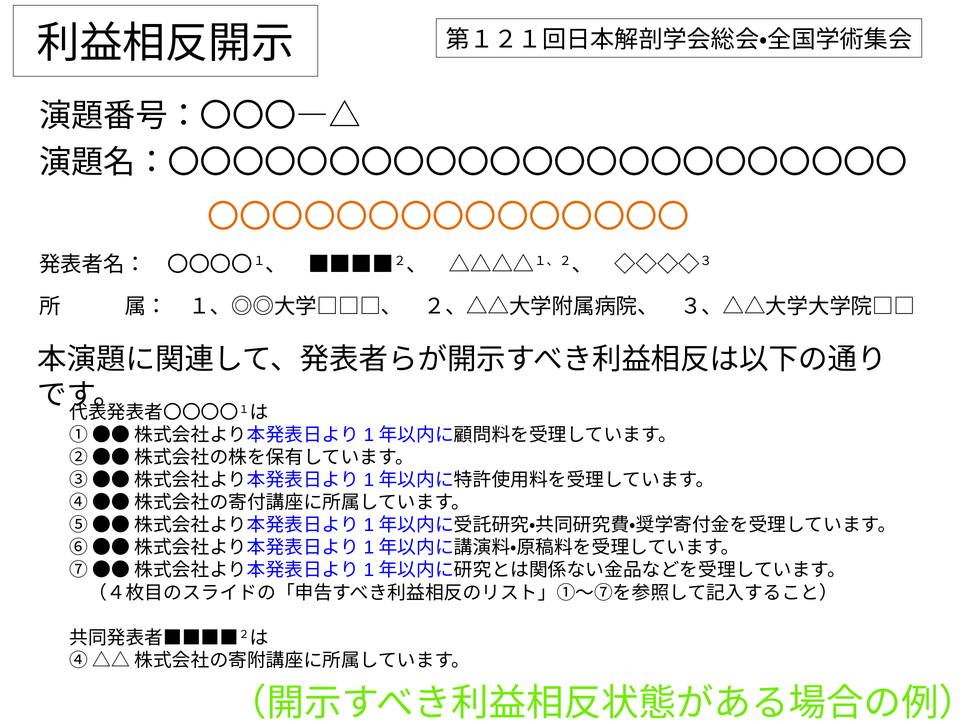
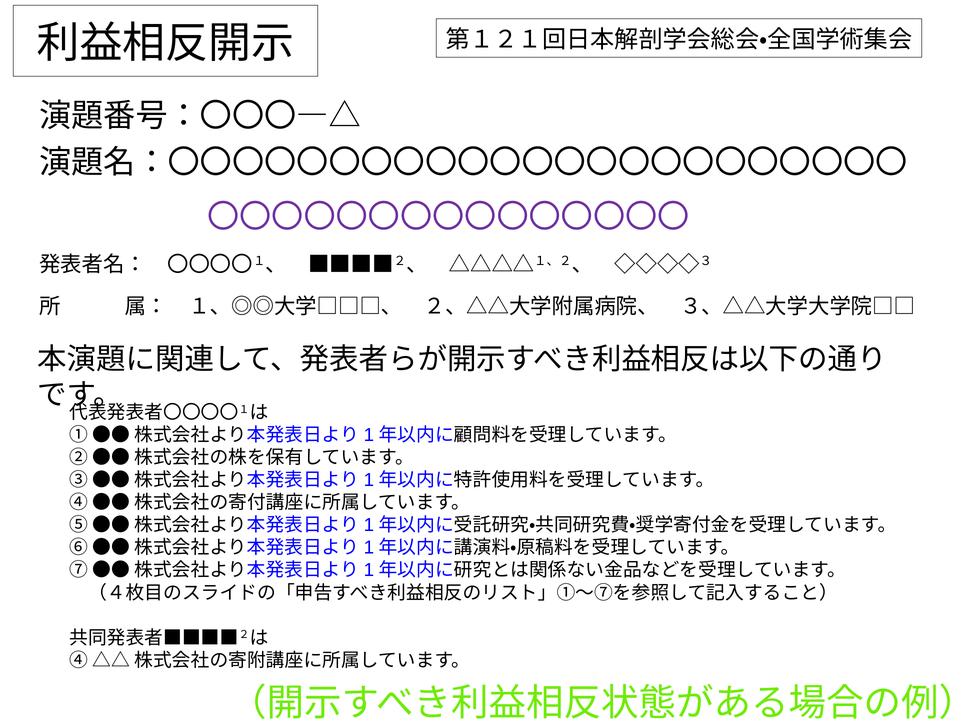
〇〇〇〇〇〇〇〇〇〇〇〇〇〇〇 colour: orange -> purple (448, 217)
